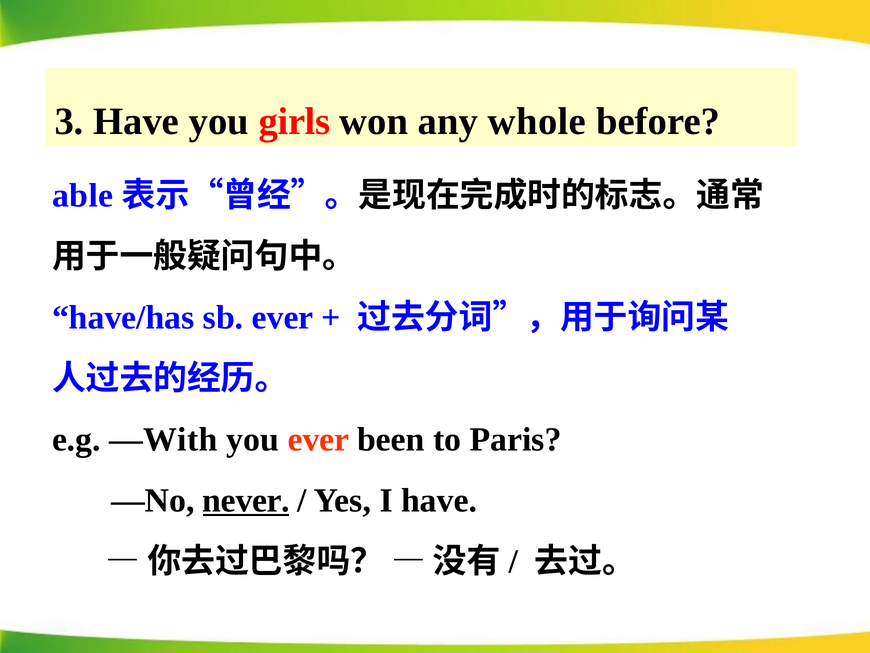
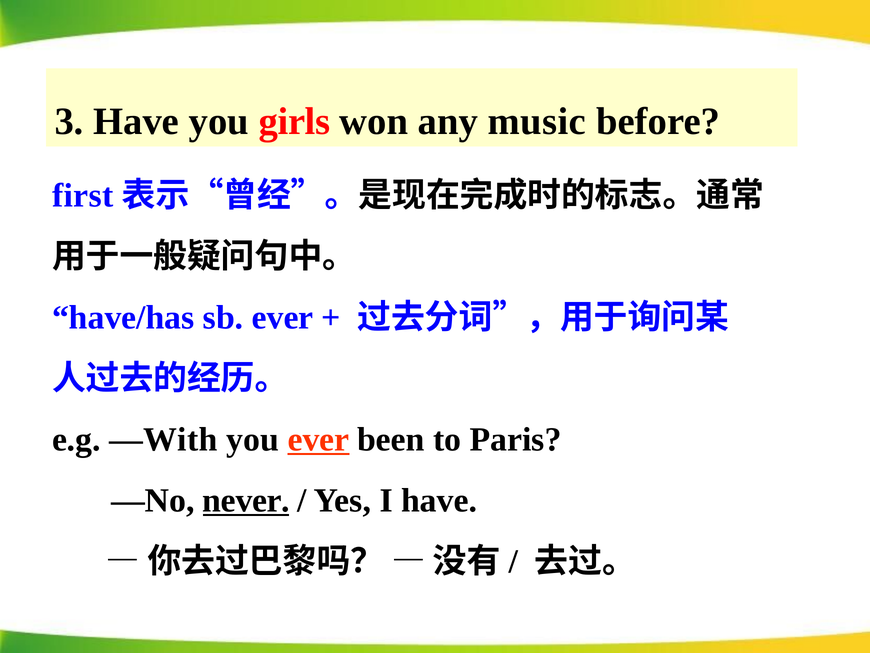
whole: whole -> music (537, 122)
able: able -> first (83, 195)
ever underline: none -> present (318, 439)
